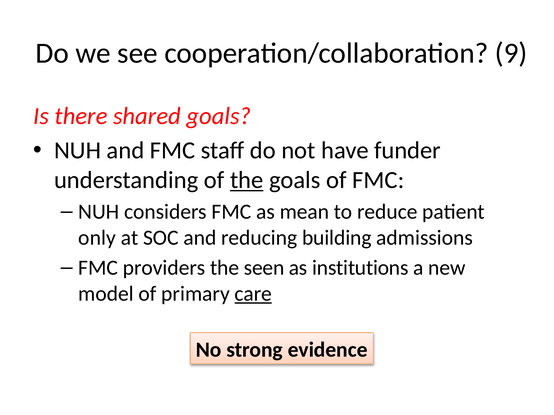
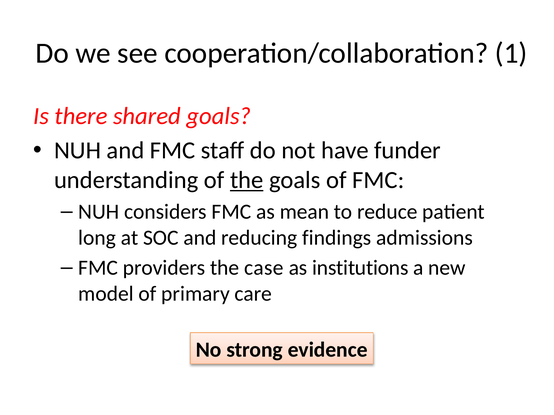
9: 9 -> 1 (511, 53)
only: only -> long (97, 238)
building: building -> findings (337, 238)
seen: seen -> case (264, 268)
care underline: present -> none (253, 294)
